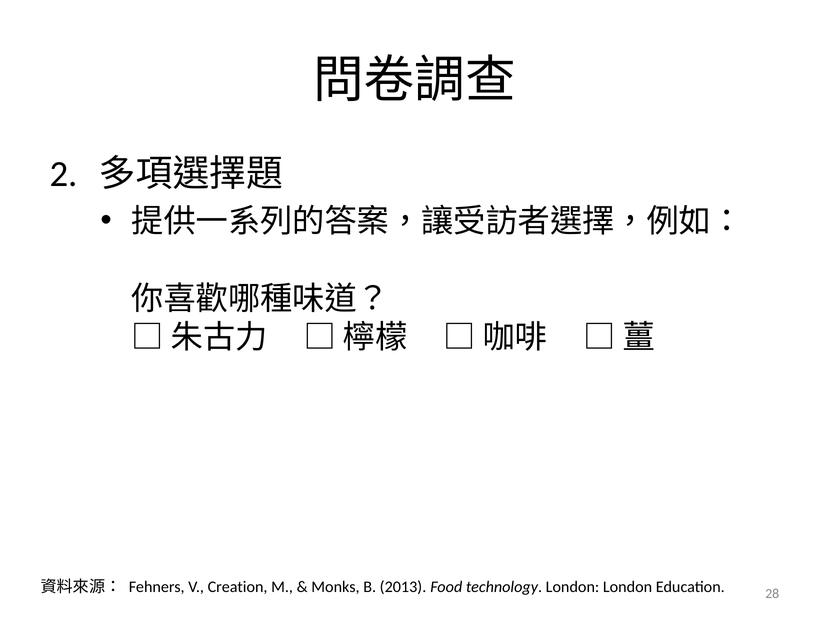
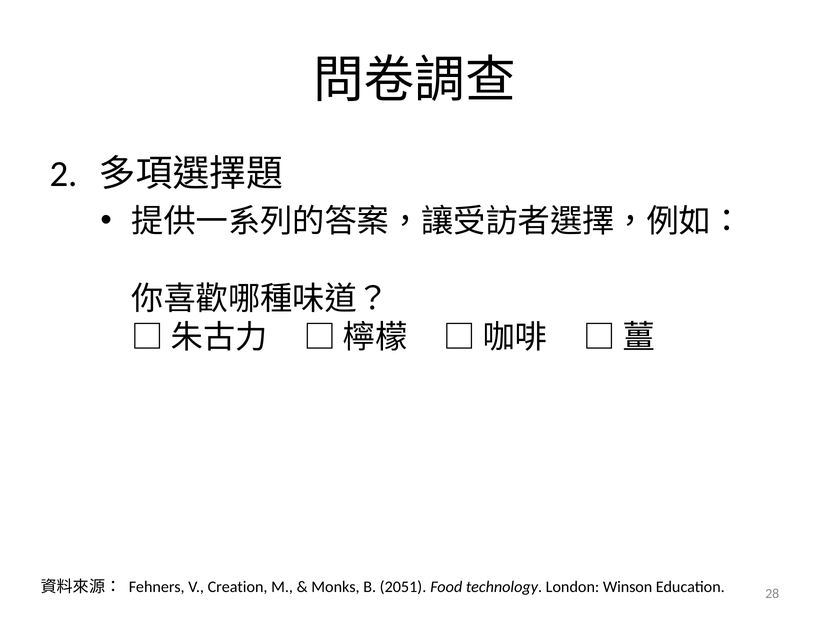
2013: 2013 -> 2051 (403, 587)
London London: London -> Winson (628, 587)
